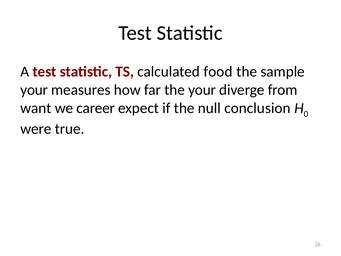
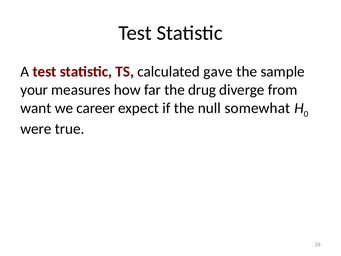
food: food -> gave (218, 72)
the your: your -> drug (202, 90)
conclusion: conclusion -> somewhat (257, 108)
